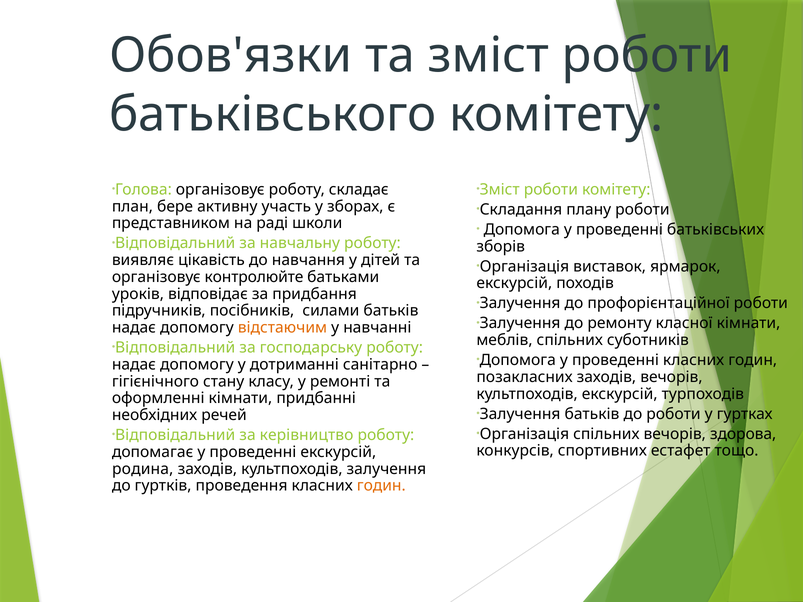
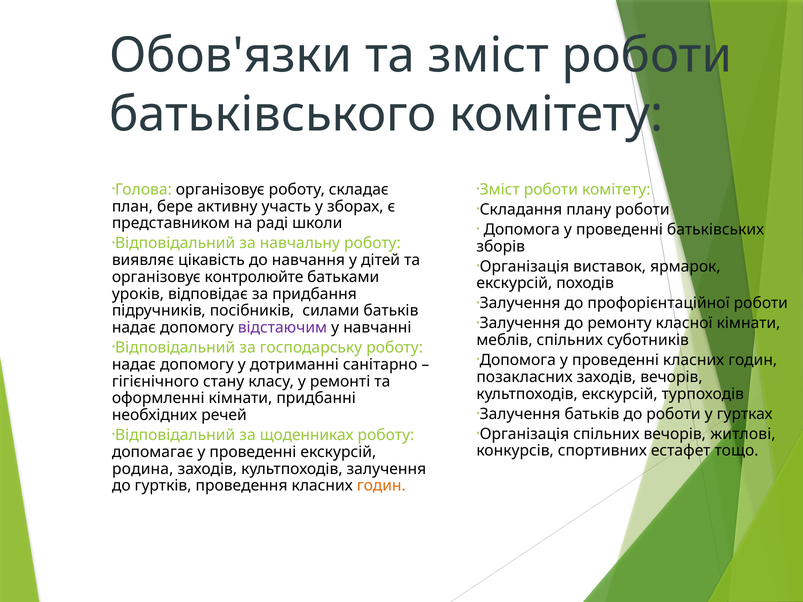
відстаючим colour: orange -> purple (282, 328)
здорова: здорова -> житлові (743, 434)
керівництво: керівництво -> щоденниках (307, 435)
